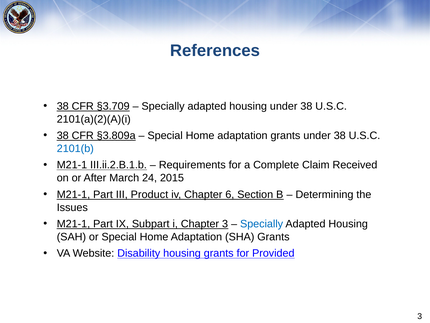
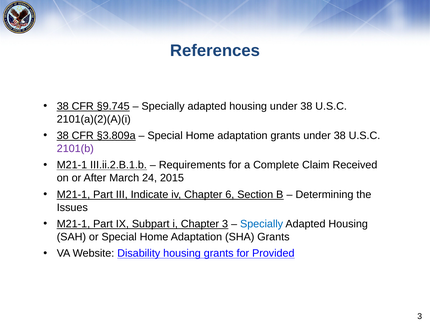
§3.709: §3.709 -> §9.745 (113, 106)
2101(b colour: blue -> purple (75, 148)
Product: Product -> Indicate (150, 194)
